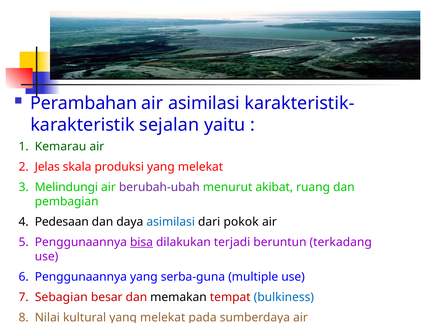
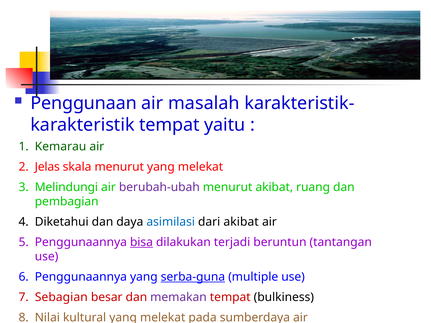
Perambahan: Perambahan -> Penggunaan (84, 103)
air asimilasi: asimilasi -> masalah (204, 103)
sejalan: sejalan -> tempat (169, 125)
skala produksi: produksi -> menurut (119, 167)
Pedesaan: Pedesaan -> Diketahui (62, 222)
dari pokok: pokok -> akibat (241, 222)
terkadang: terkadang -> tantangan (341, 242)
serba-guna underline: none -> present (193, 277)
memakan colour: black -> purple (178, 297)
bulkiness colour: blue -> black (284, 297)
